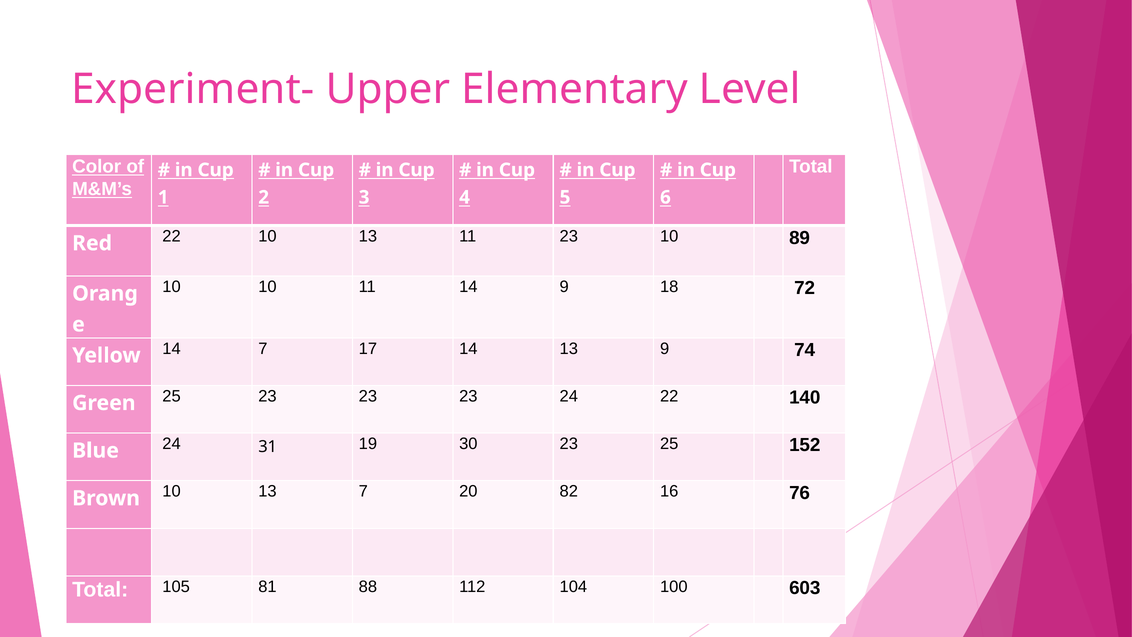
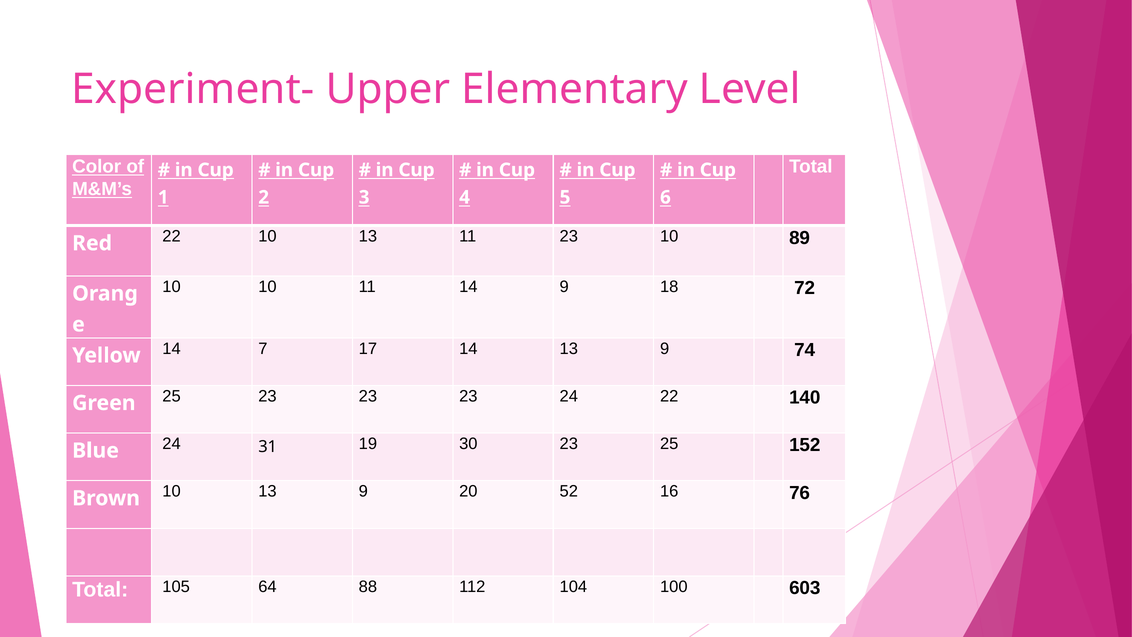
10 13 7: 7 -> 9 (363, 491)
82: 82 -> 52 (569, 491)
81: 81 -> 64 (267, 586)
